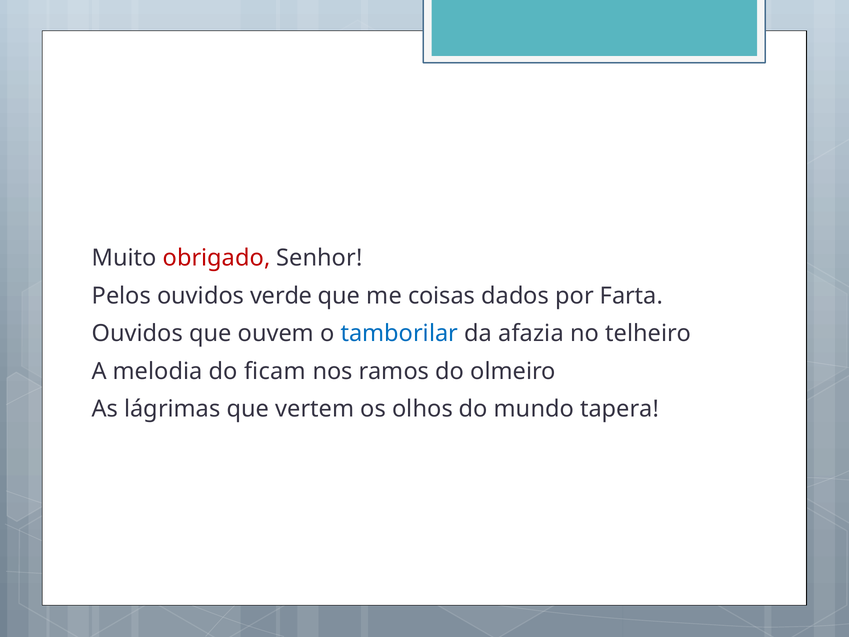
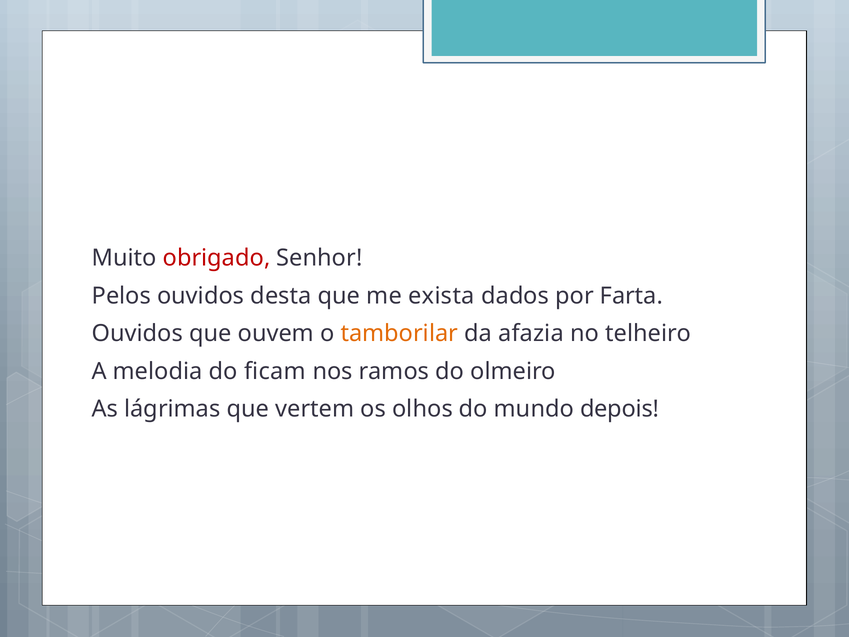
verde: verde -> desta (281, 296)
coisas: coisas -> exista (441, 296)
tamborilar colour: blue -> orange (399, 333)
tapera: tapera -> depois (620, 409)
